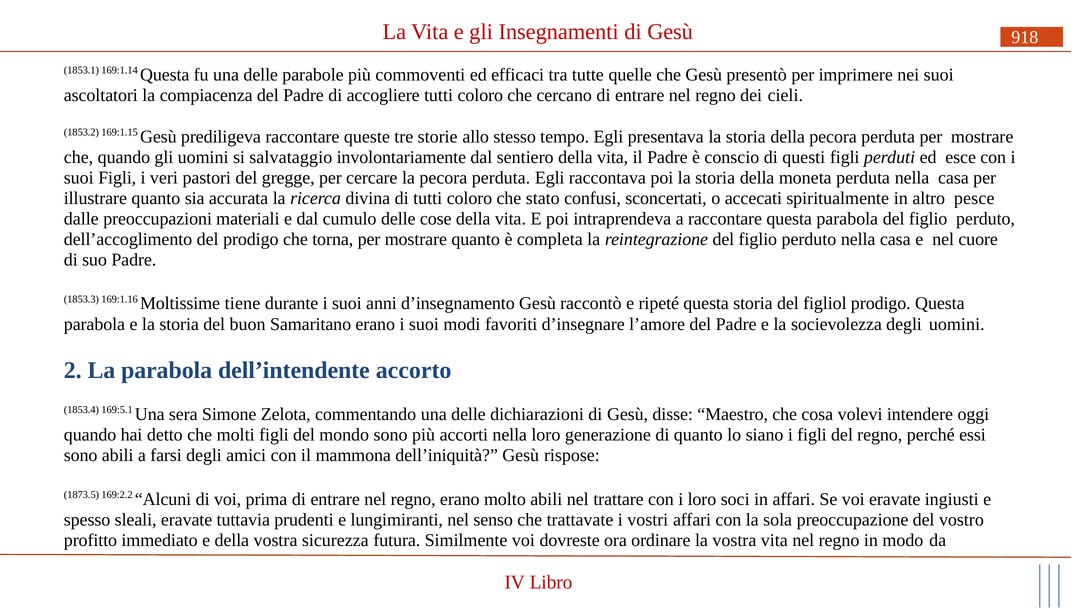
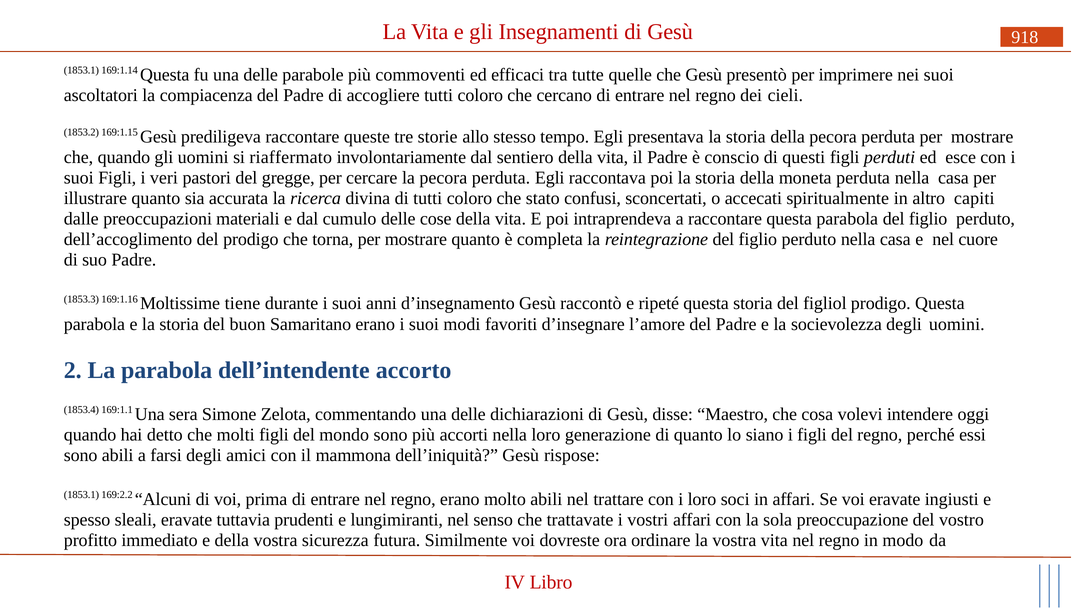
salvataggio: salvataggio -> riaffermato (291, 157)
pesce: pesce -> capiti (974, 198)
169:5.1: 169:5.1 -> 169:1.1 (117, 410)
1873.5: 1873.5 -> 1853.1 (81, 495)
